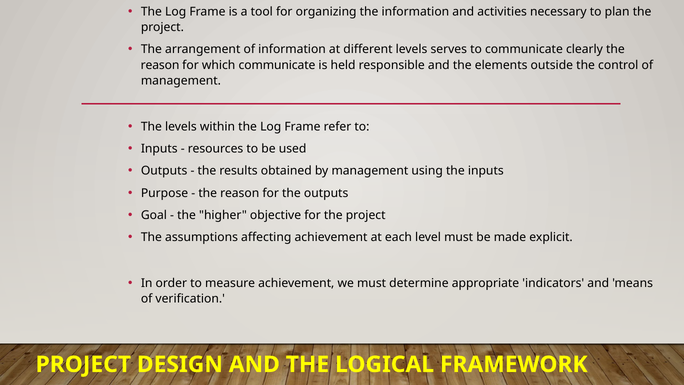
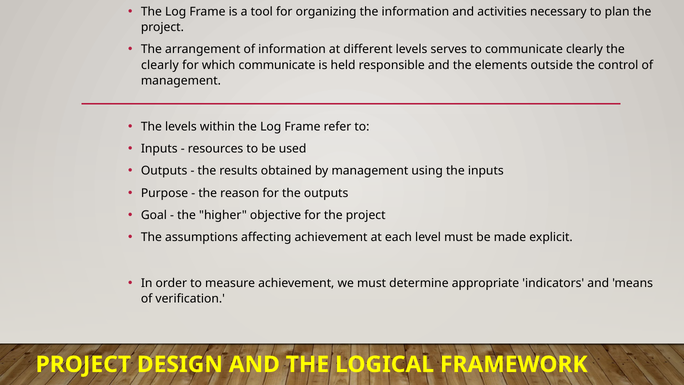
reason: reason -> clearly (160, 65)
